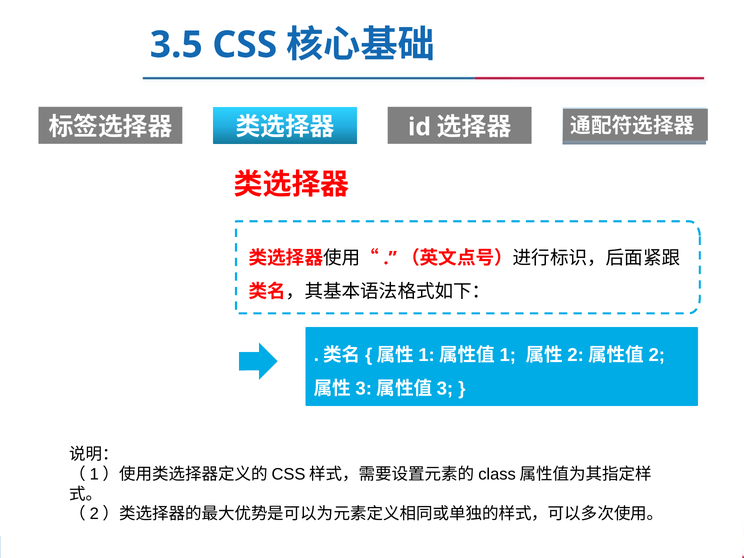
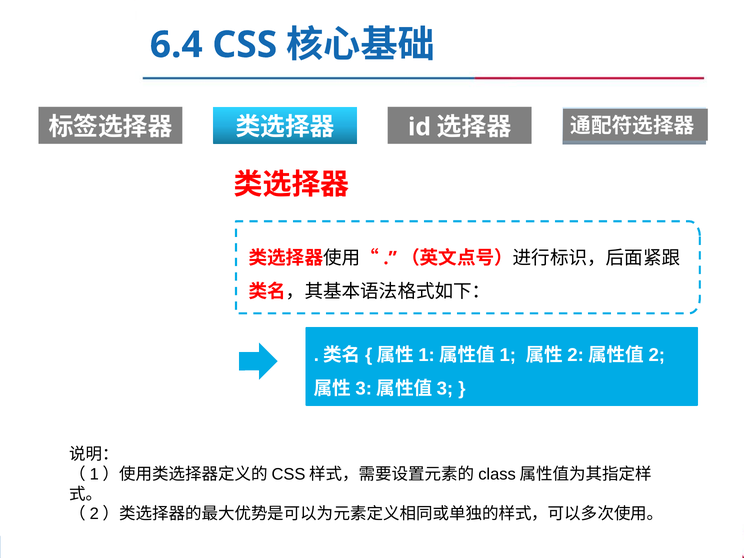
3.5: 3.5 -> 6.4 (176, 45)
